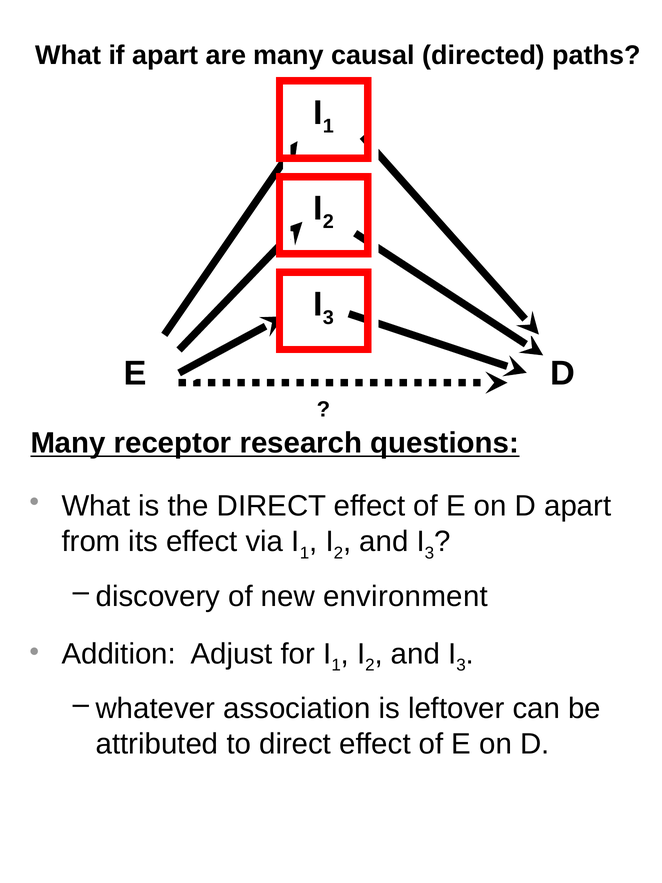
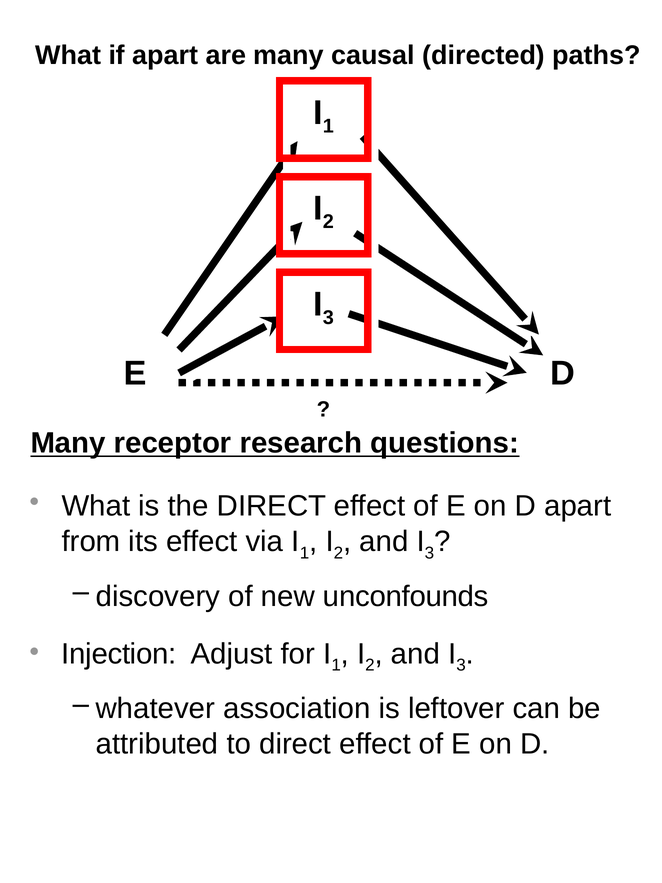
environment: environment -> unconfounds (406, 596)
Addition: Addition -> Injection (119, 654)
